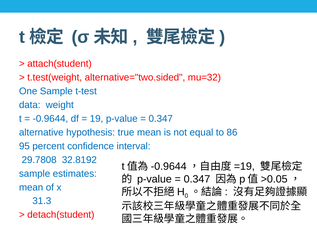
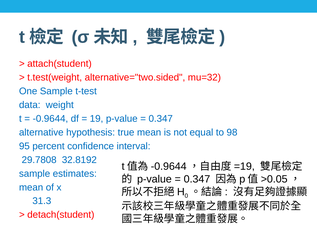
86: 86 -> 98 (232, 132)
